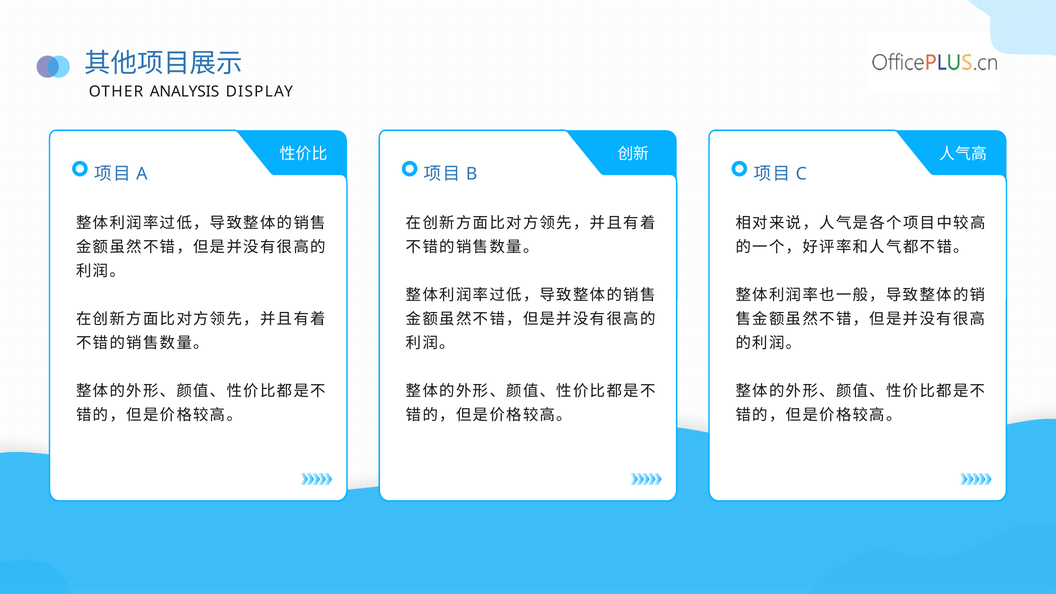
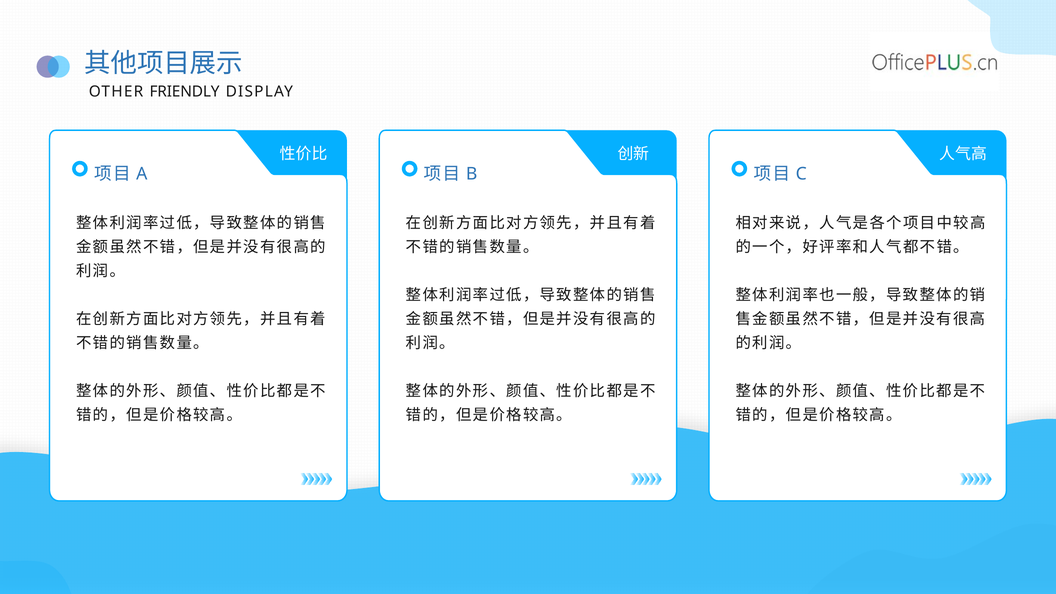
ANALYSIS: ANALYSIS -> FRIENDLY (185, 92)
